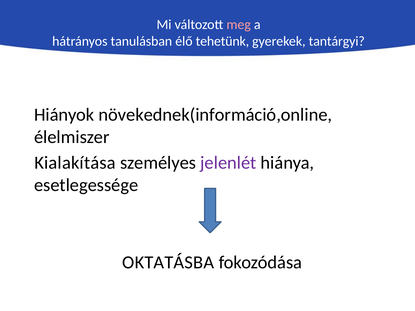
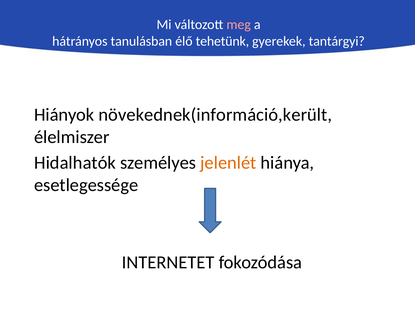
növekednek(információ,online: növekednek(információ,online -> növekednek(információ,került (215, 115)
Kialakítása: Kialakítása -> Hidalhatók (75, 163)
jelenlét colour: purple -> orange (228, 163)
OKTATÁSBA: OKTATÁSBA -> INTERNETET (168, 263)
